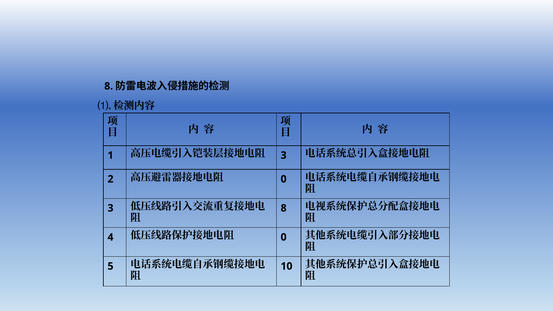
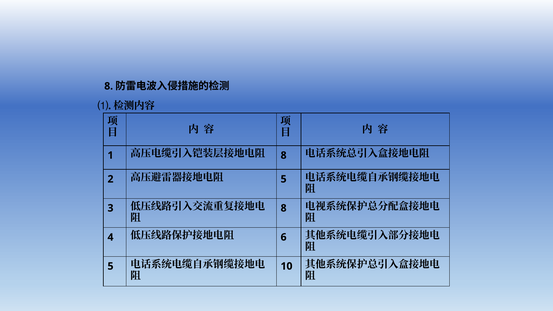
3: 3 -> 8 (284, 155)
0: 0 -> 5 (284, 179)
0: 0 -> 6 (284, 237)
